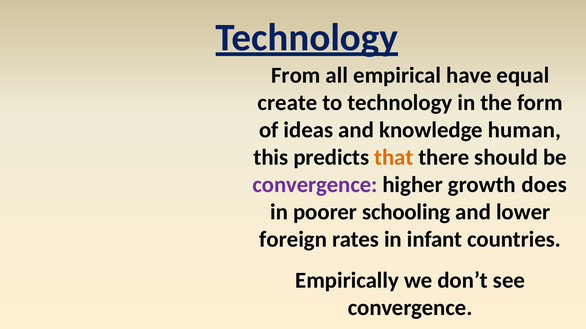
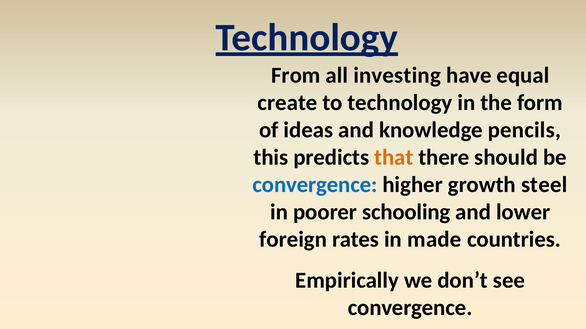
empirical: empirical -> investing (397, 76)
human: human -> pencils (524, 130)
convergence colour: purple -> blue (315, 185)
does: does -> steel (544, 185)
infant: infant -> made (434, 240)
